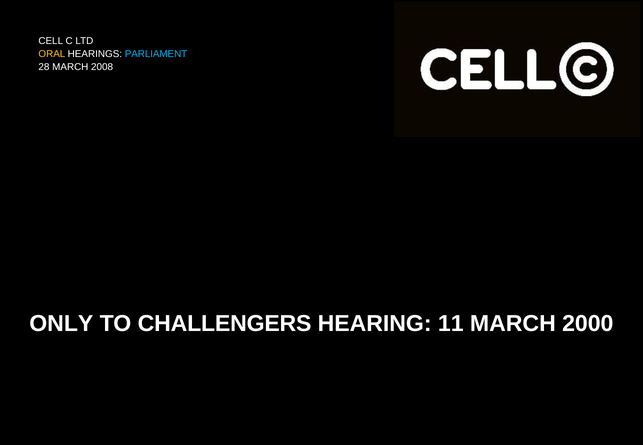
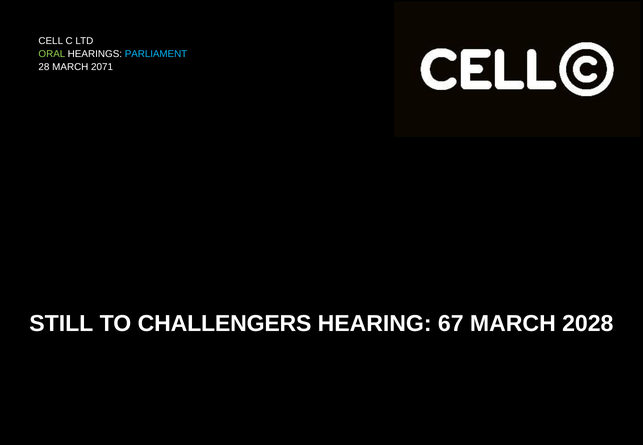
ORAL colour: yellow -> light green (52, 54)
2008: 2008 -> 2071 (102, 67)
ONLY: ONLY -> STILL (61, 324)
11: 11 -> 67 (451, 324)
2000: 2000 -> 2028 (588, 324)
